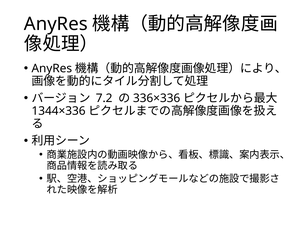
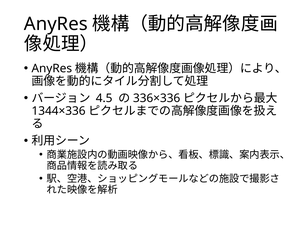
7.2: 7.2 -> 4.5 (104, 98)
